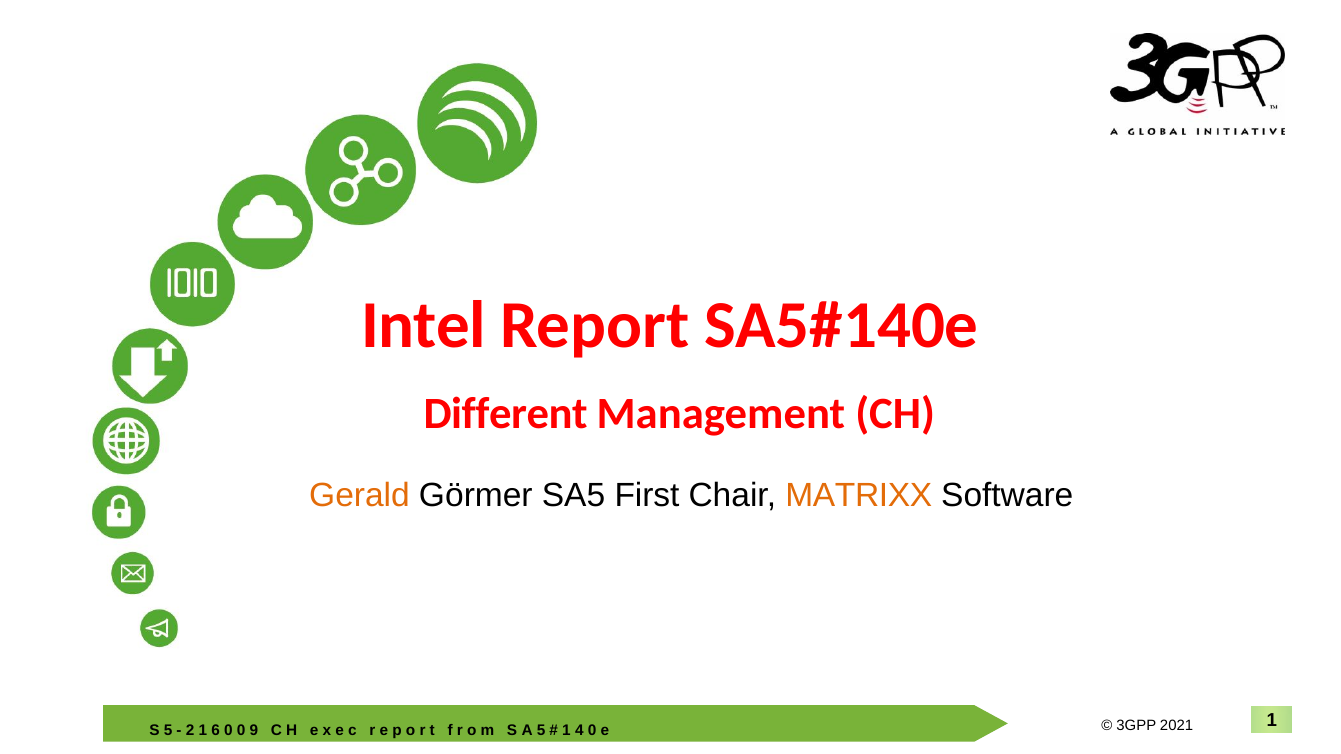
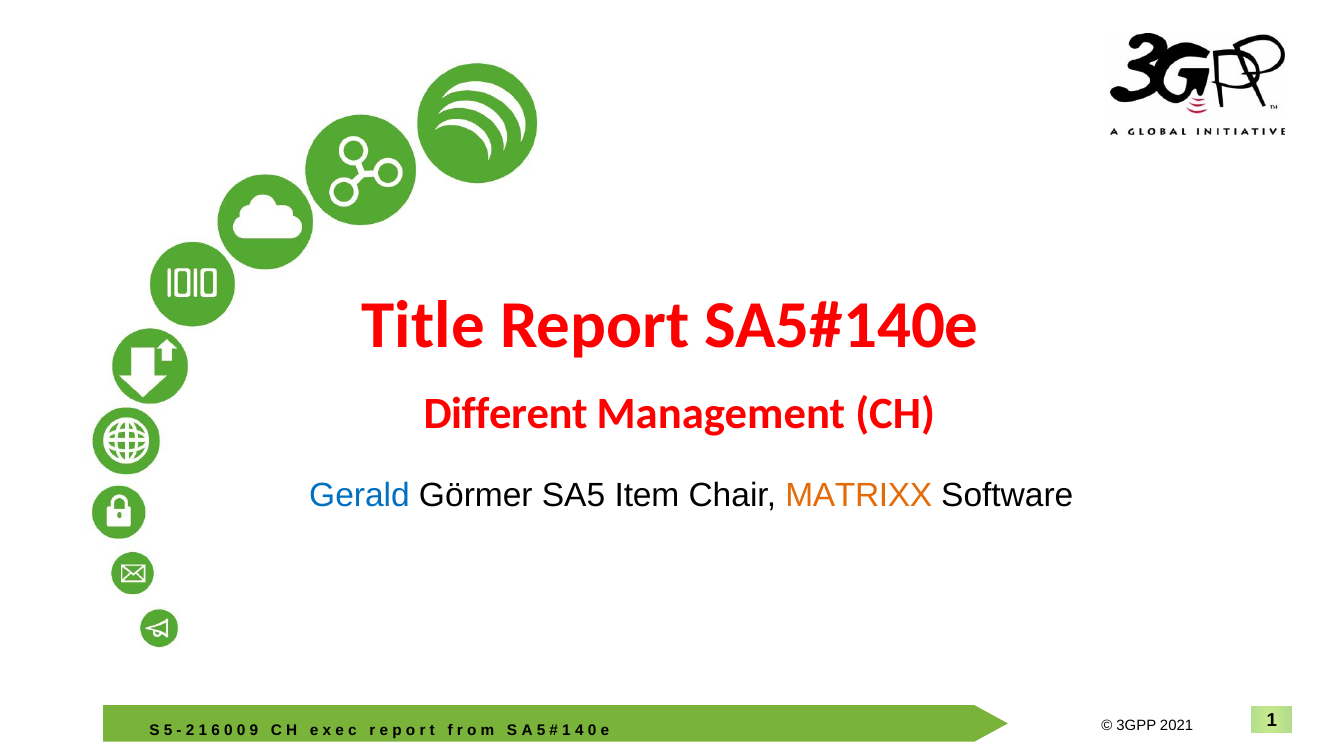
Intel: Intel -> Title (423, 326)
Gerald colour: orange -> blue (360, 496)
First: First -> Item (647, 496)
